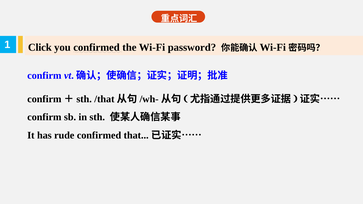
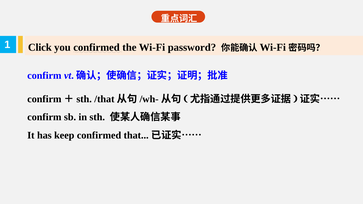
rude: rude -> keep (64, 135)
